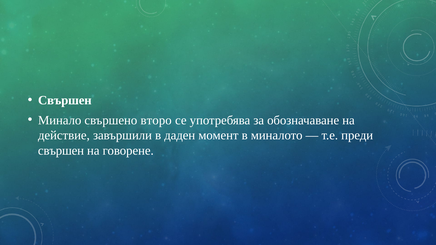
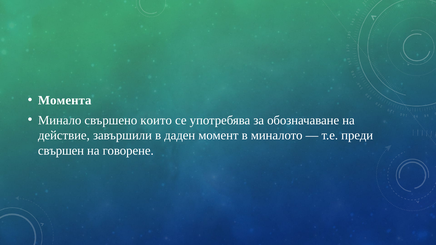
Свършен: Свършен -> Момента (65, 100)
второ: второ -> които (156, 120)
